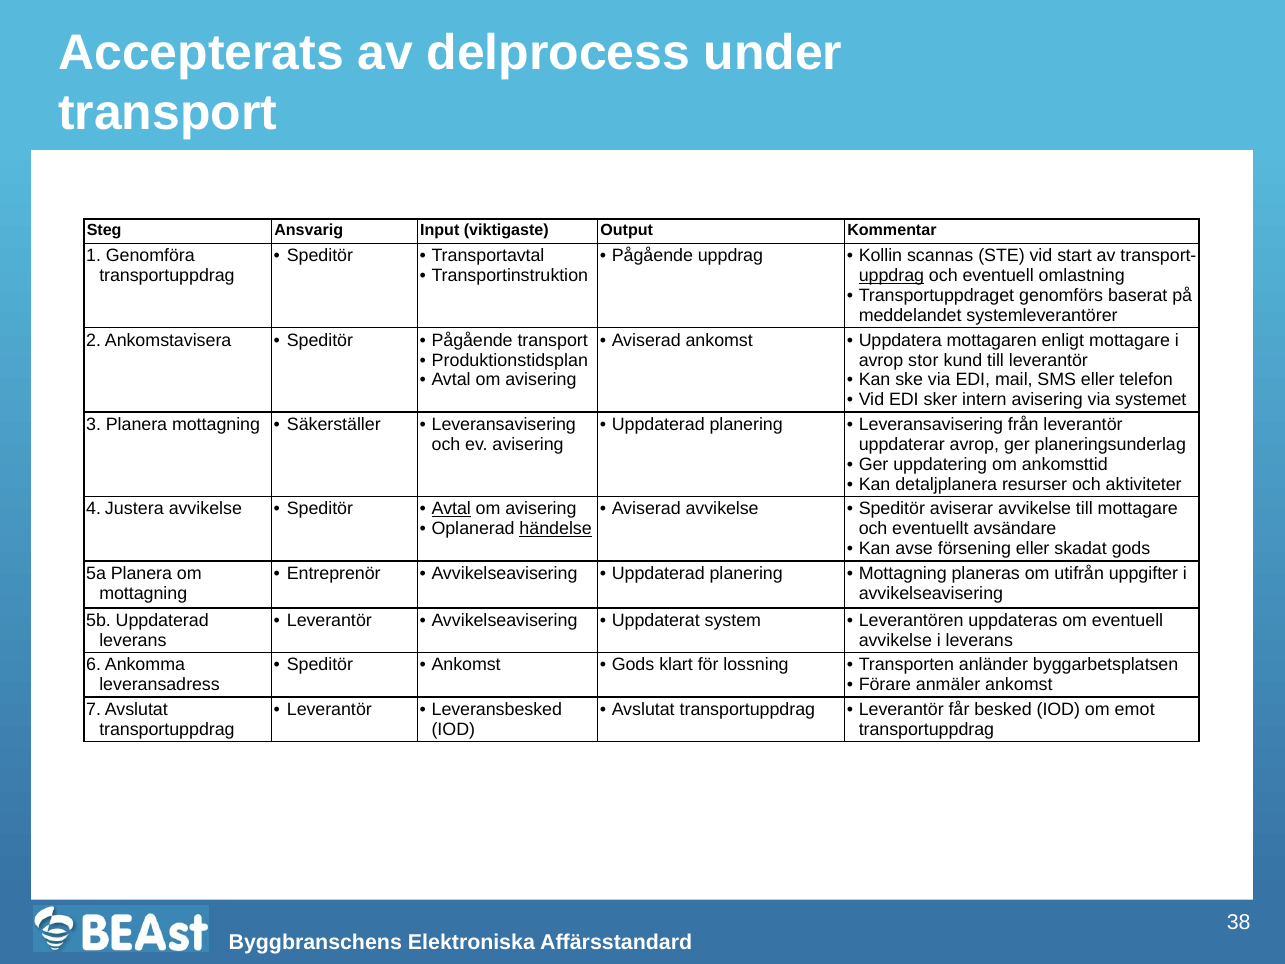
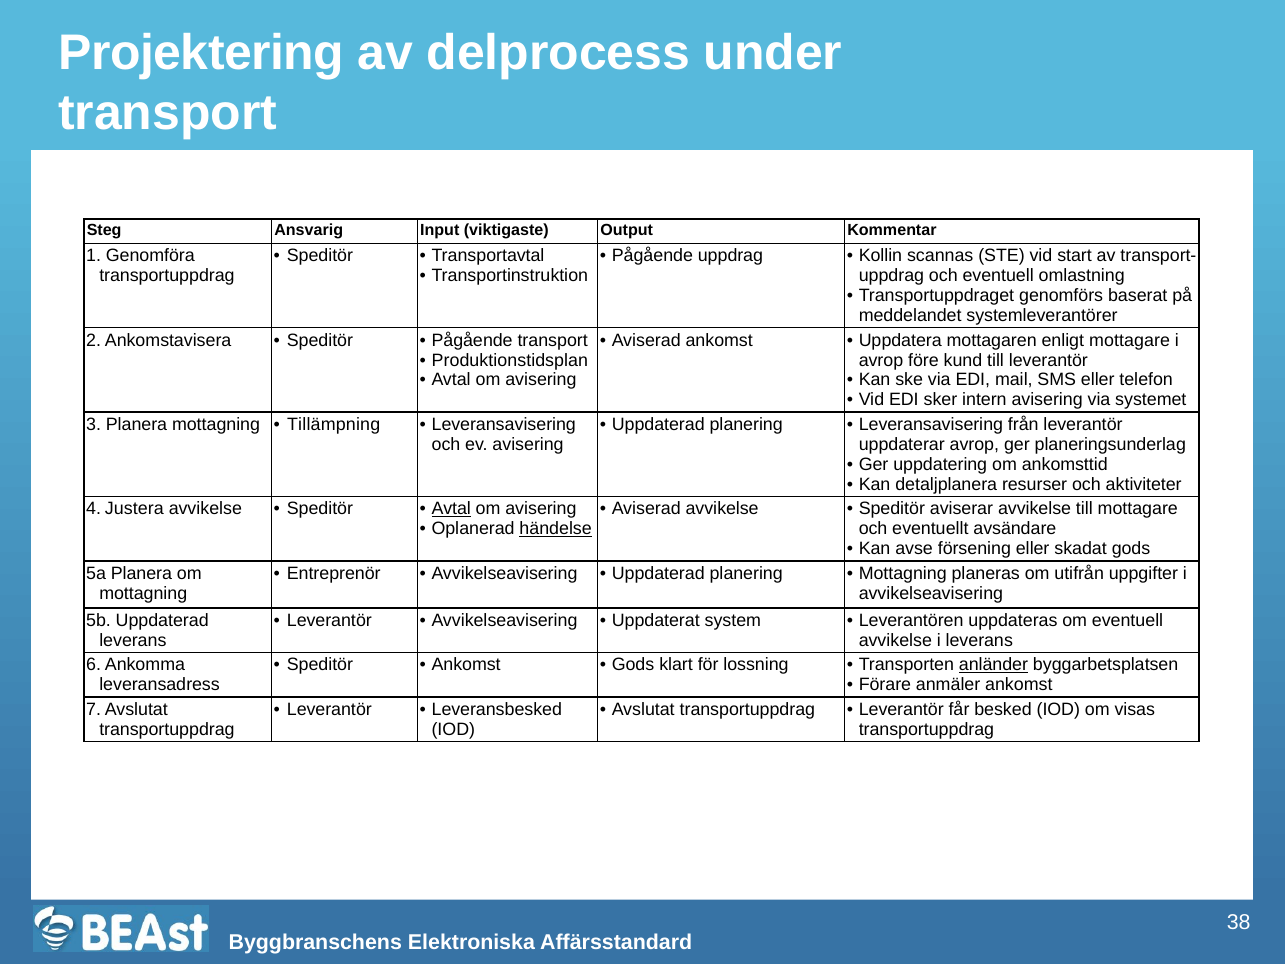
Accepterats: Accepterats -> Projektering (201, 53)
uppdrag underline: present -> none (891, 276)
stor: stor -> före (923, 360)
Säkerställer: Säkerställer -> Tillämpning (334, 424)
anländer underline: none -> present (993, 665)
emot: emot -> visas (1135, 709)
